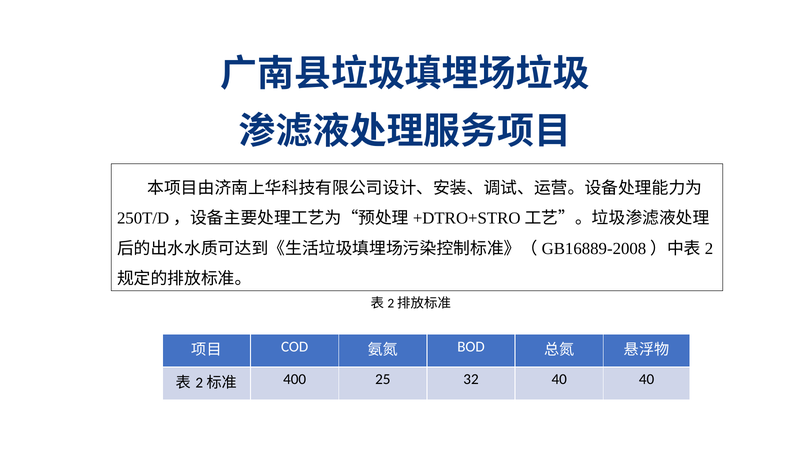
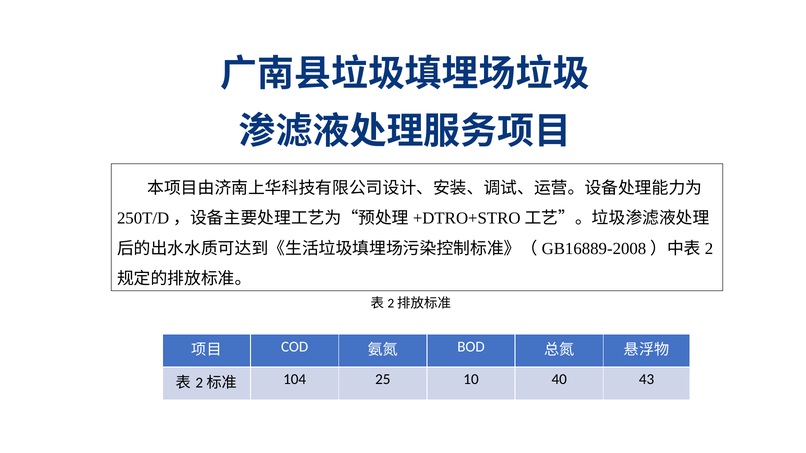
400: 400 -> 104 (295, 380)
32: 32 -> 10 (471, 380)
40 40: 40 -> 43 (647, 380)
